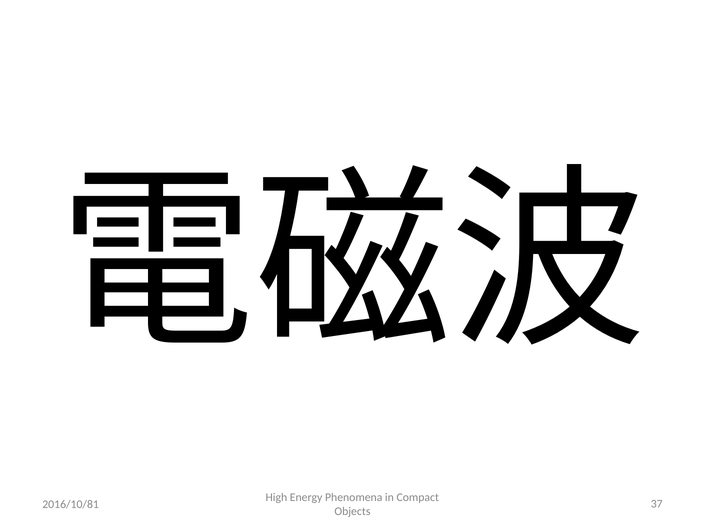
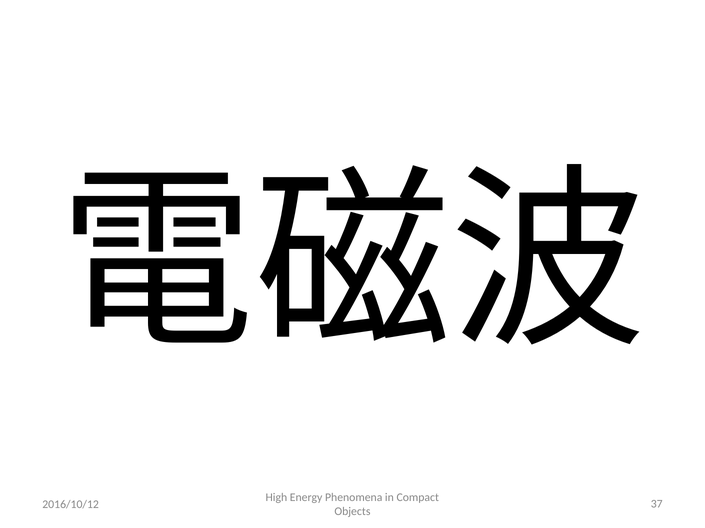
2016/10/81: 2016/10/81 -> 2016/10/12 (71, 505)
